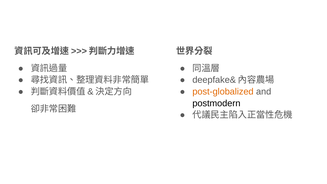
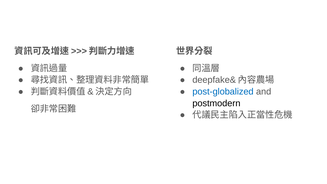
post-globalized colour: orange -> blue (223, 92)
